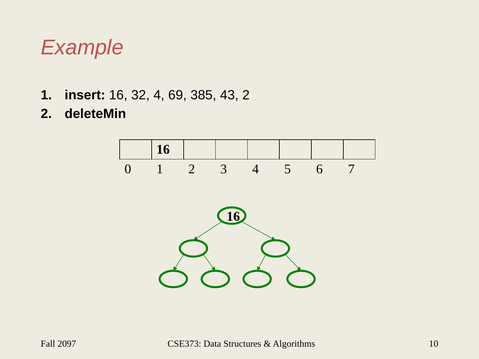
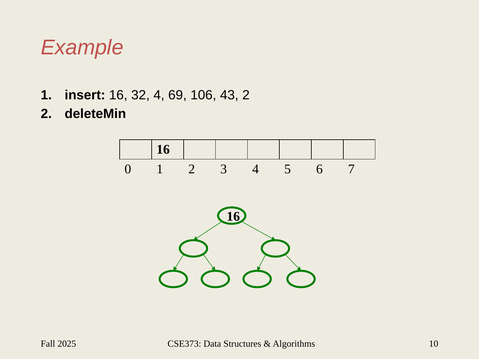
385: 385 -> 106 (203, 95)
2097: 2097 -> 2025 (67, 344)
